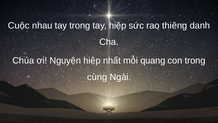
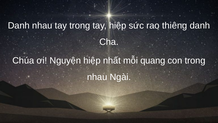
Cuộc: Cuộc -> Danh (19, 26)
cùng: cùng -> nhau (97, 77)
